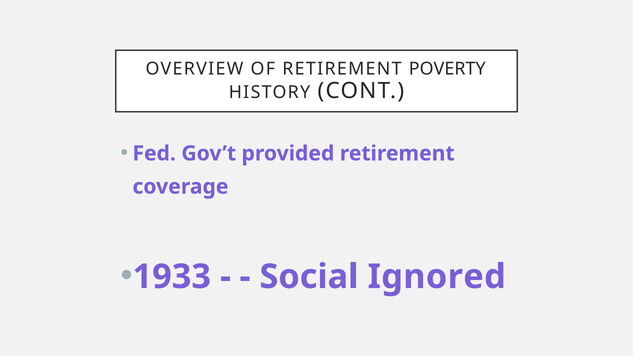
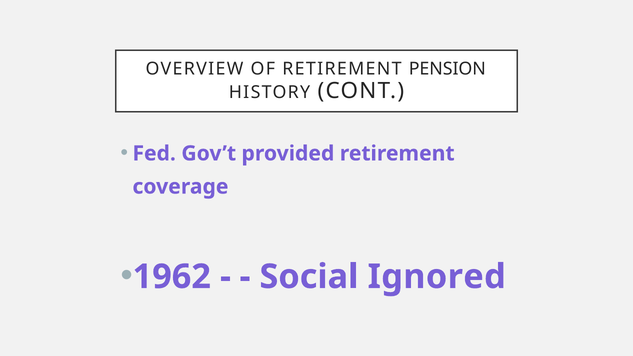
POVERTY: POVERTY -> PENSION (447, 69)
1933: 1933 -> 1962 (172, 277)
